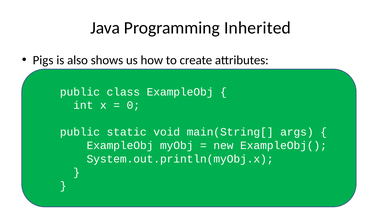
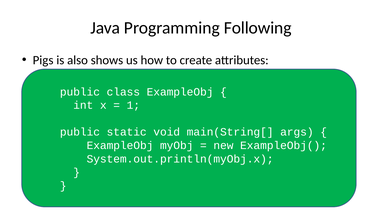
Inherited: Inherited -> Following (258, 28)
0: 0 -> 1 (133, 105)
